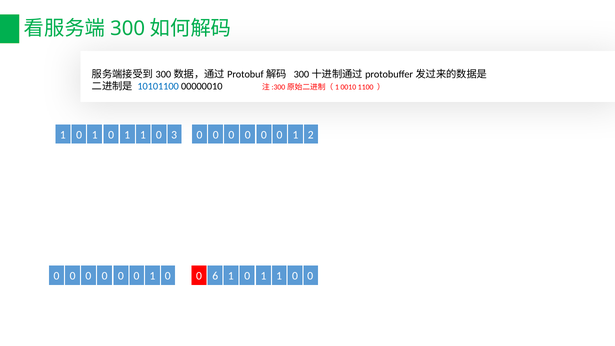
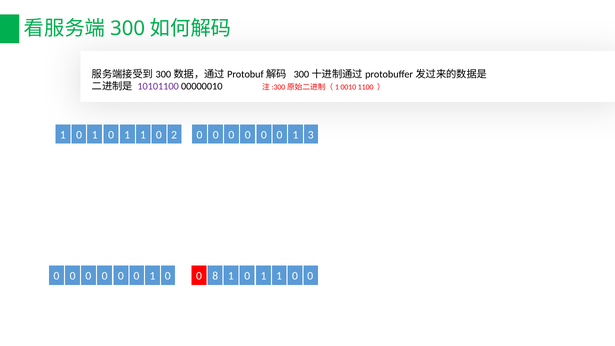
10101100 colour: blue -> purple (158, 86)
3: 3 -> 2 (174, 135)
2: 2 -> 3 (311, 135)
6: 6 -> 8 (215, 276)
